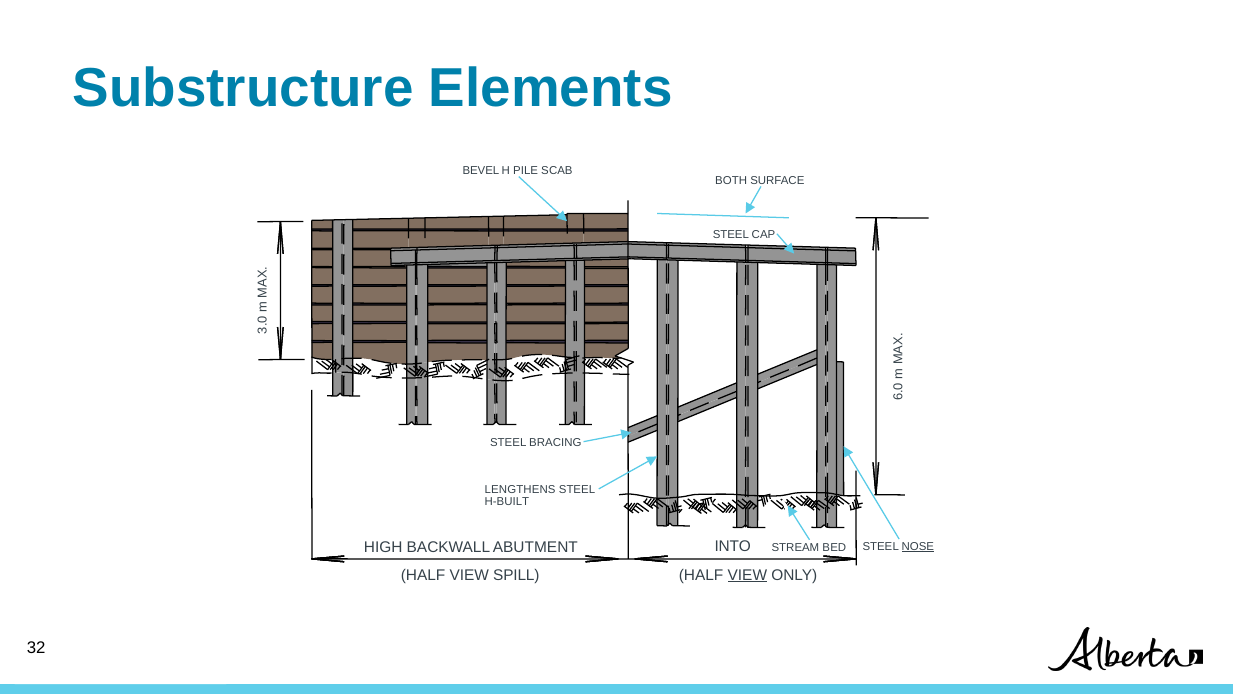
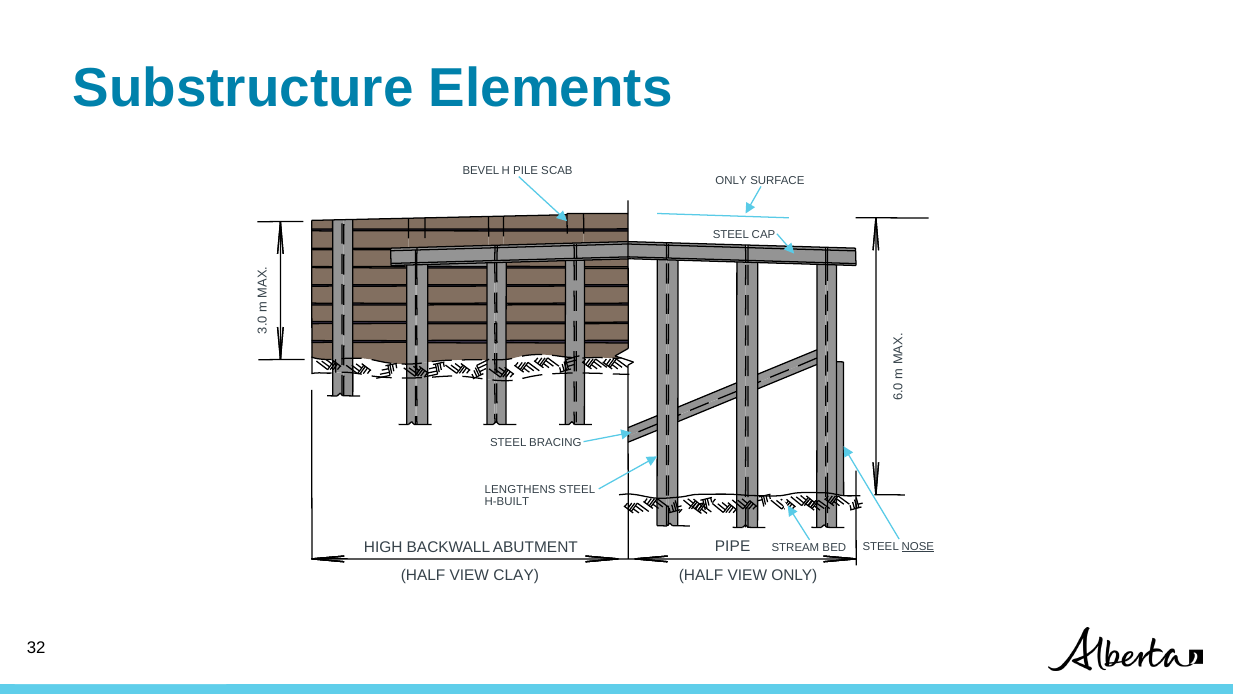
BOTH: BOTH -> ONLY (731, 180)
INTO: INTO -> PIPE (733, 546)
SPILL: SPILL -> CLAY (516, 575)
VIEW underline: present -> none (747, 575)
